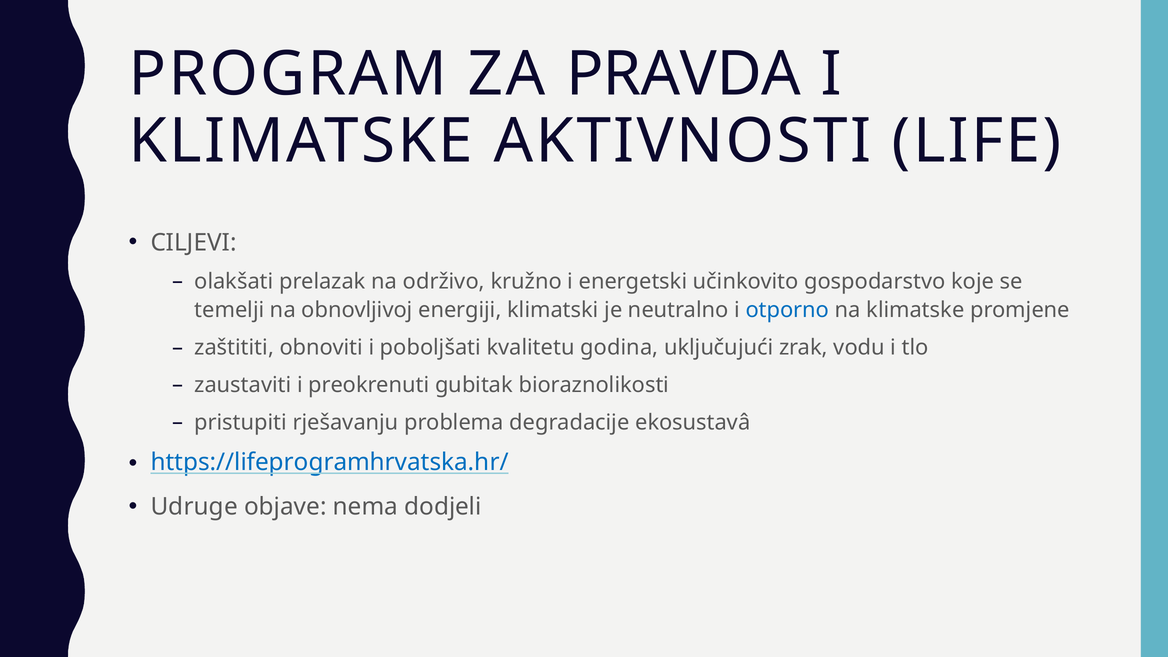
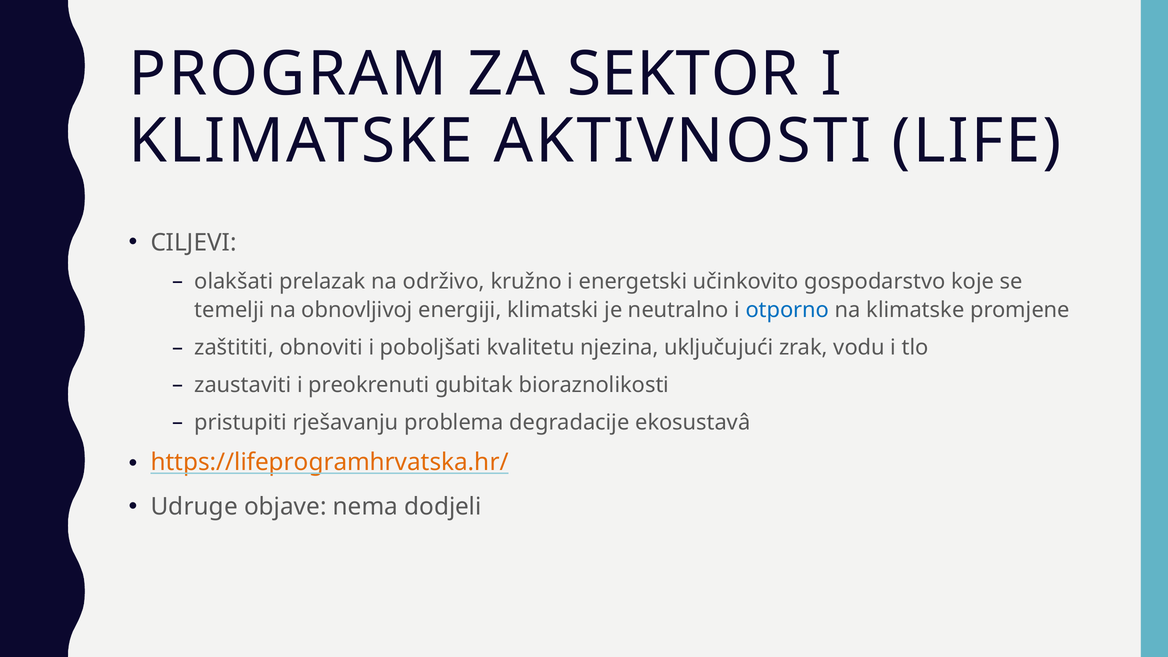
PRAVDA: PRAVDA -> SEKTOR (683, 74)
godina: godina -> njezina (619, 348)
https://lifeprogramhrvatska.hr/ colour: blue -> orange (330, 462)
